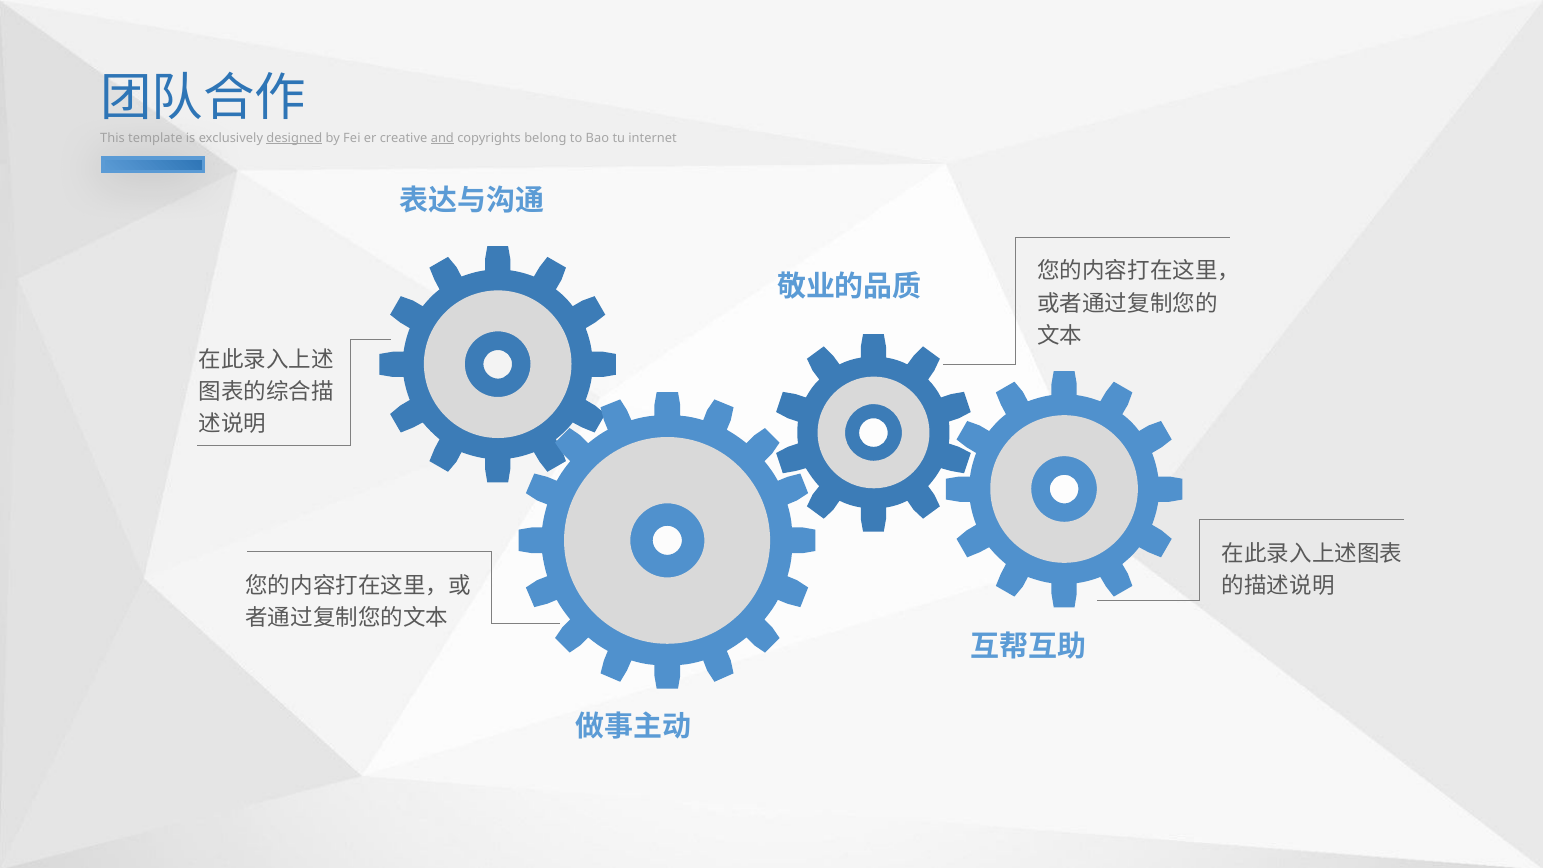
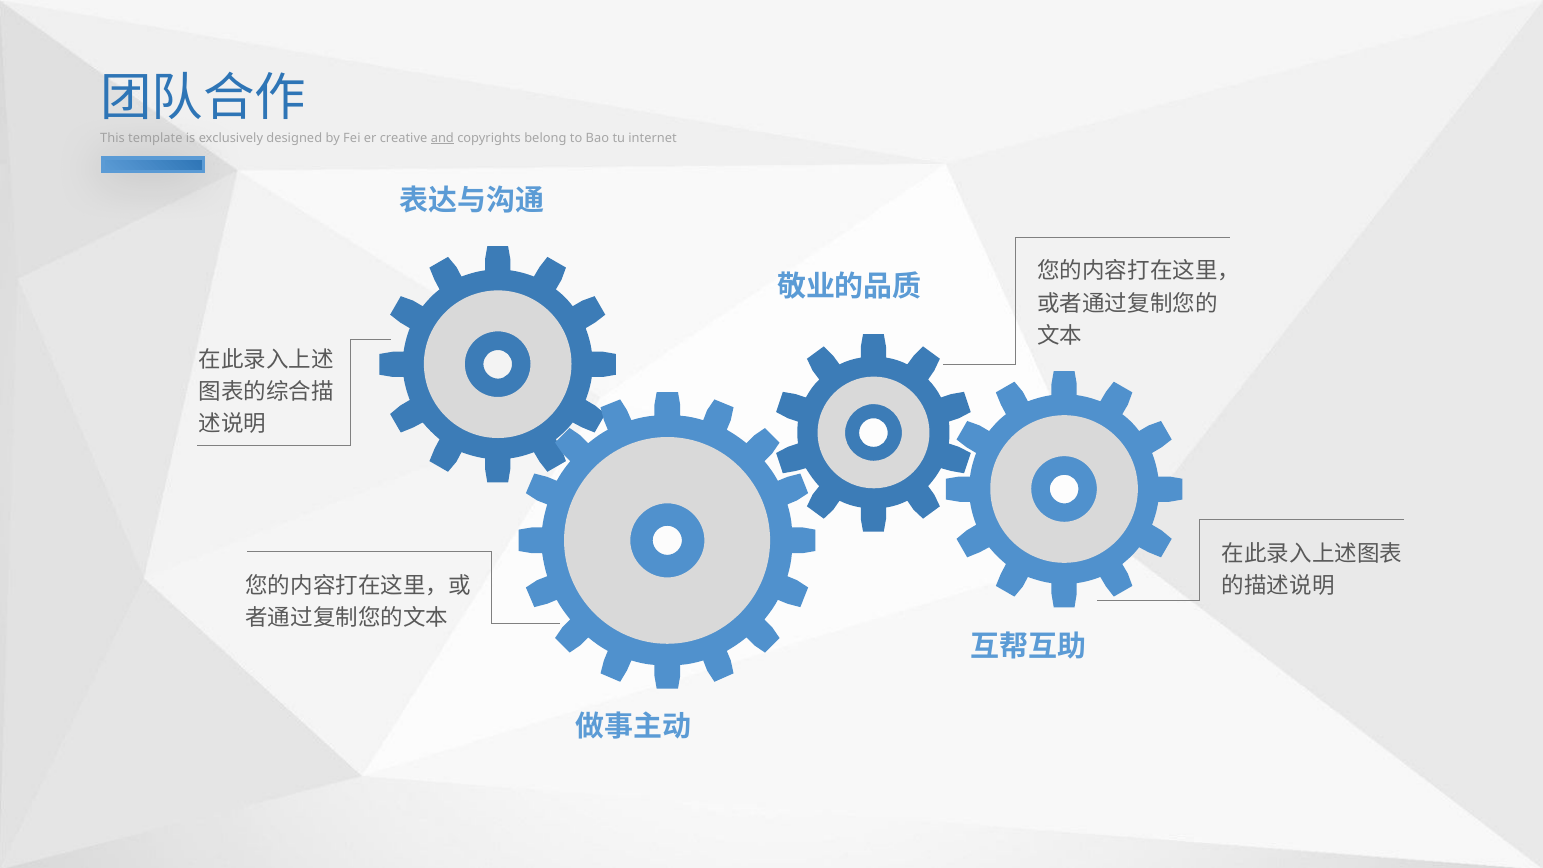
designed underline: present -> none (294, 138)
